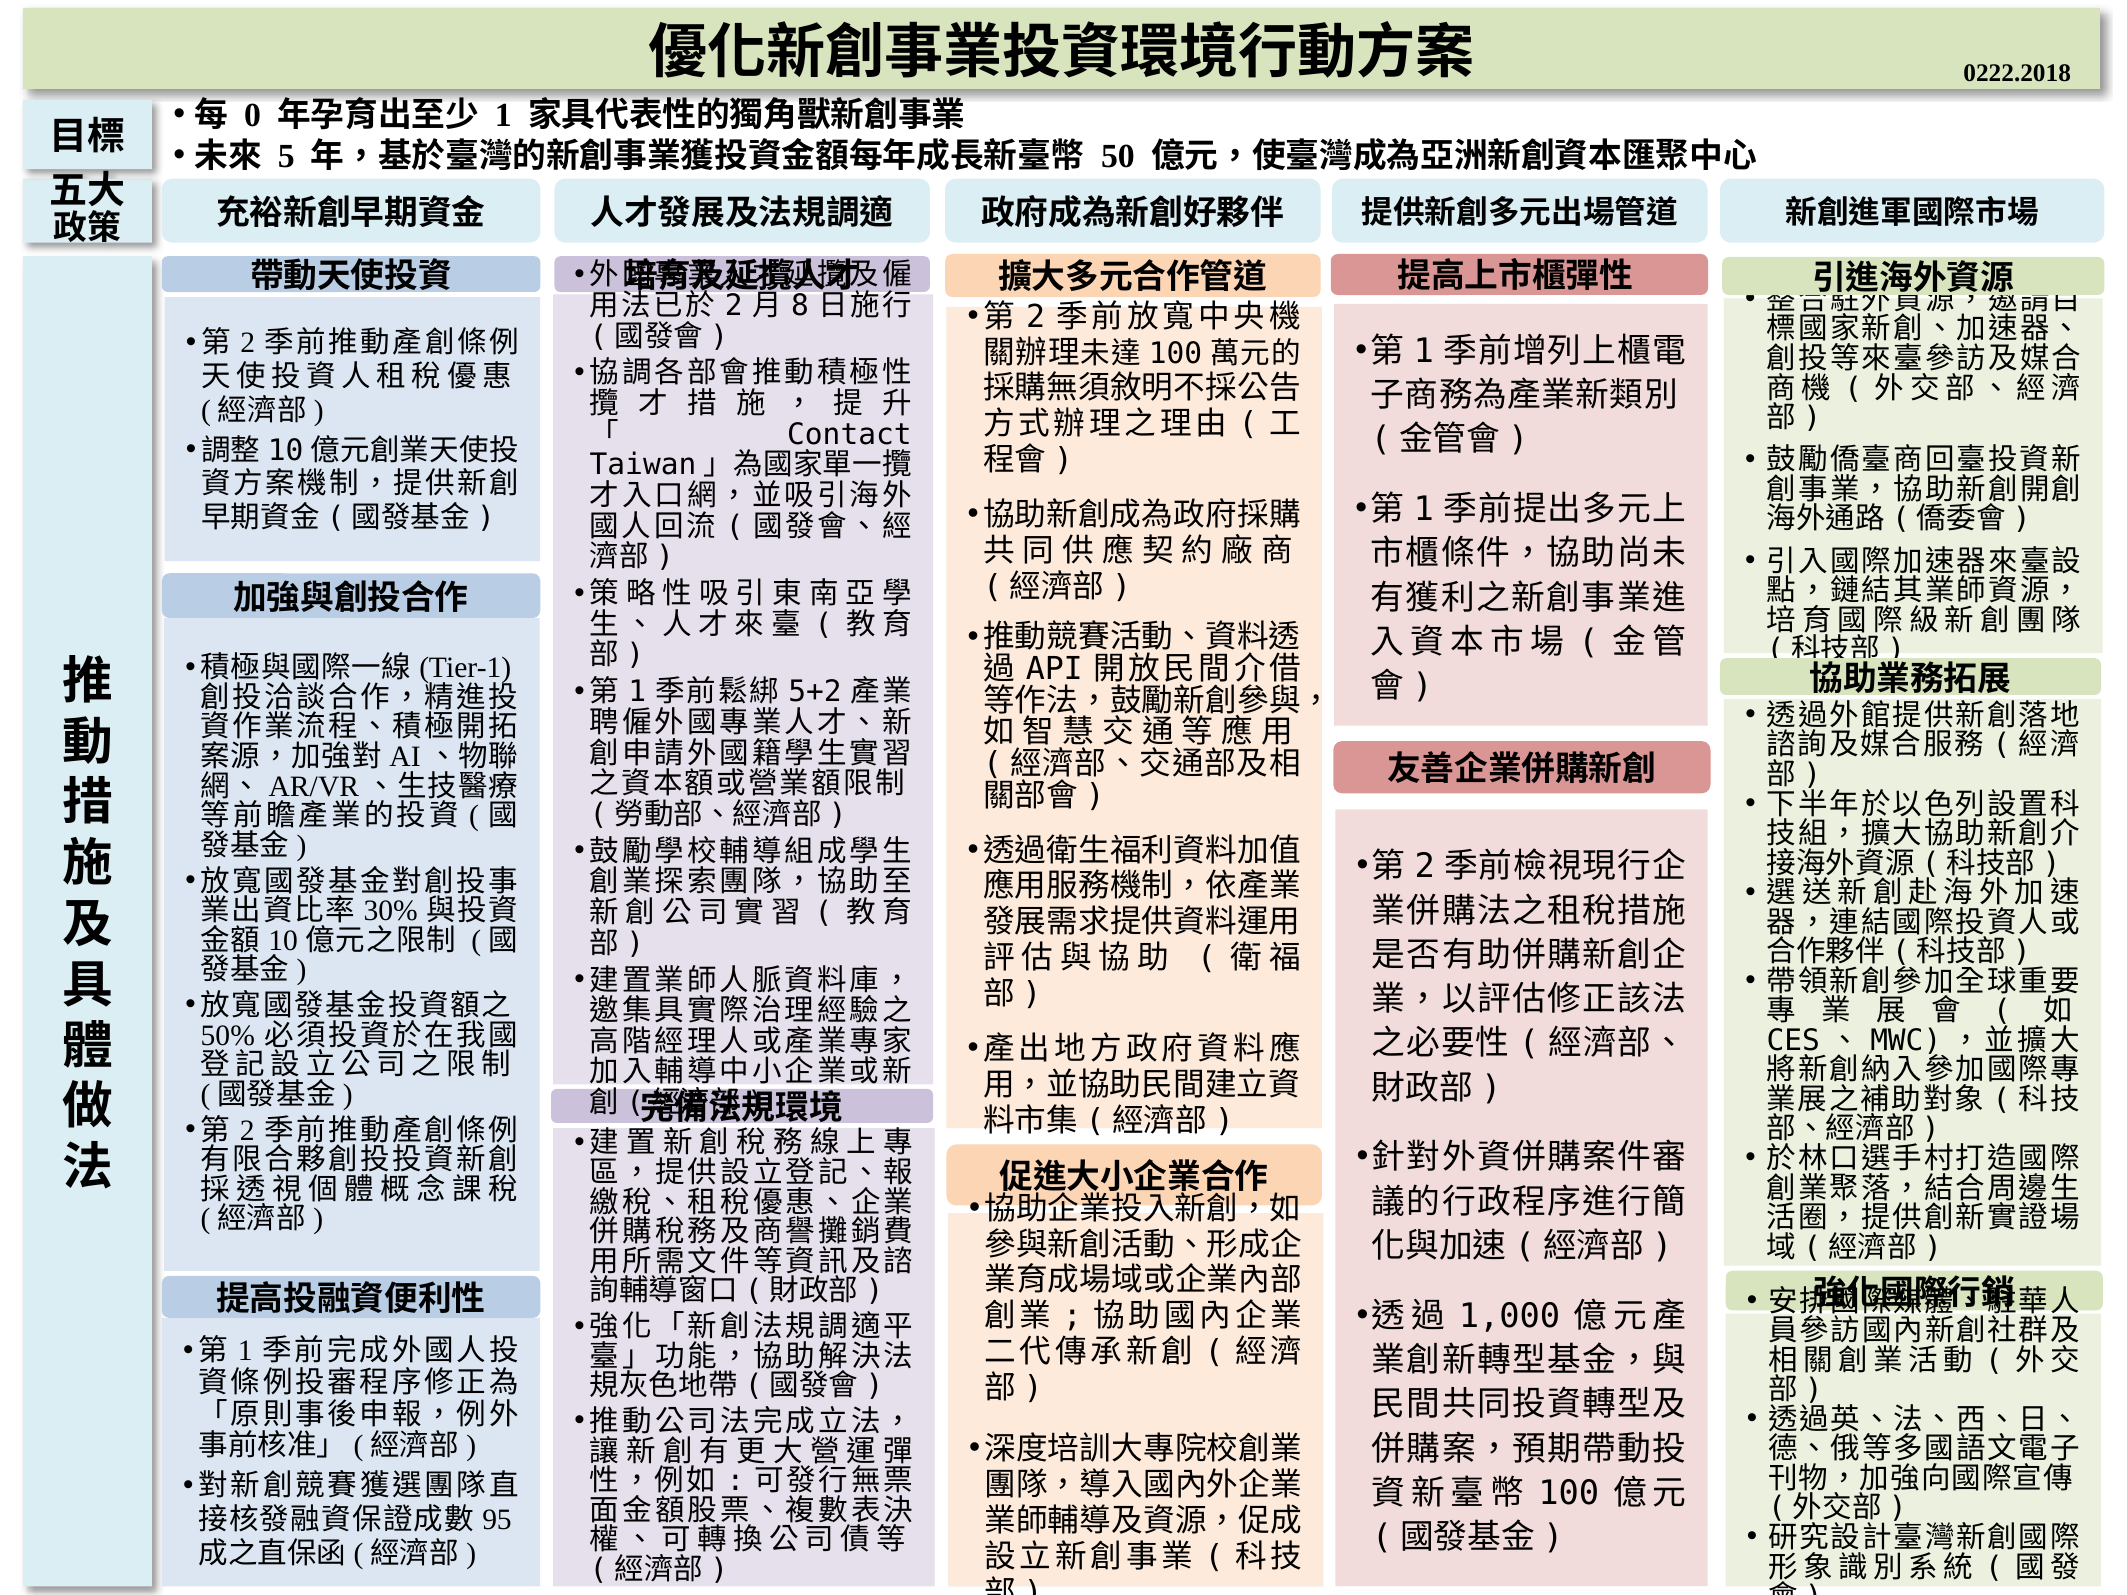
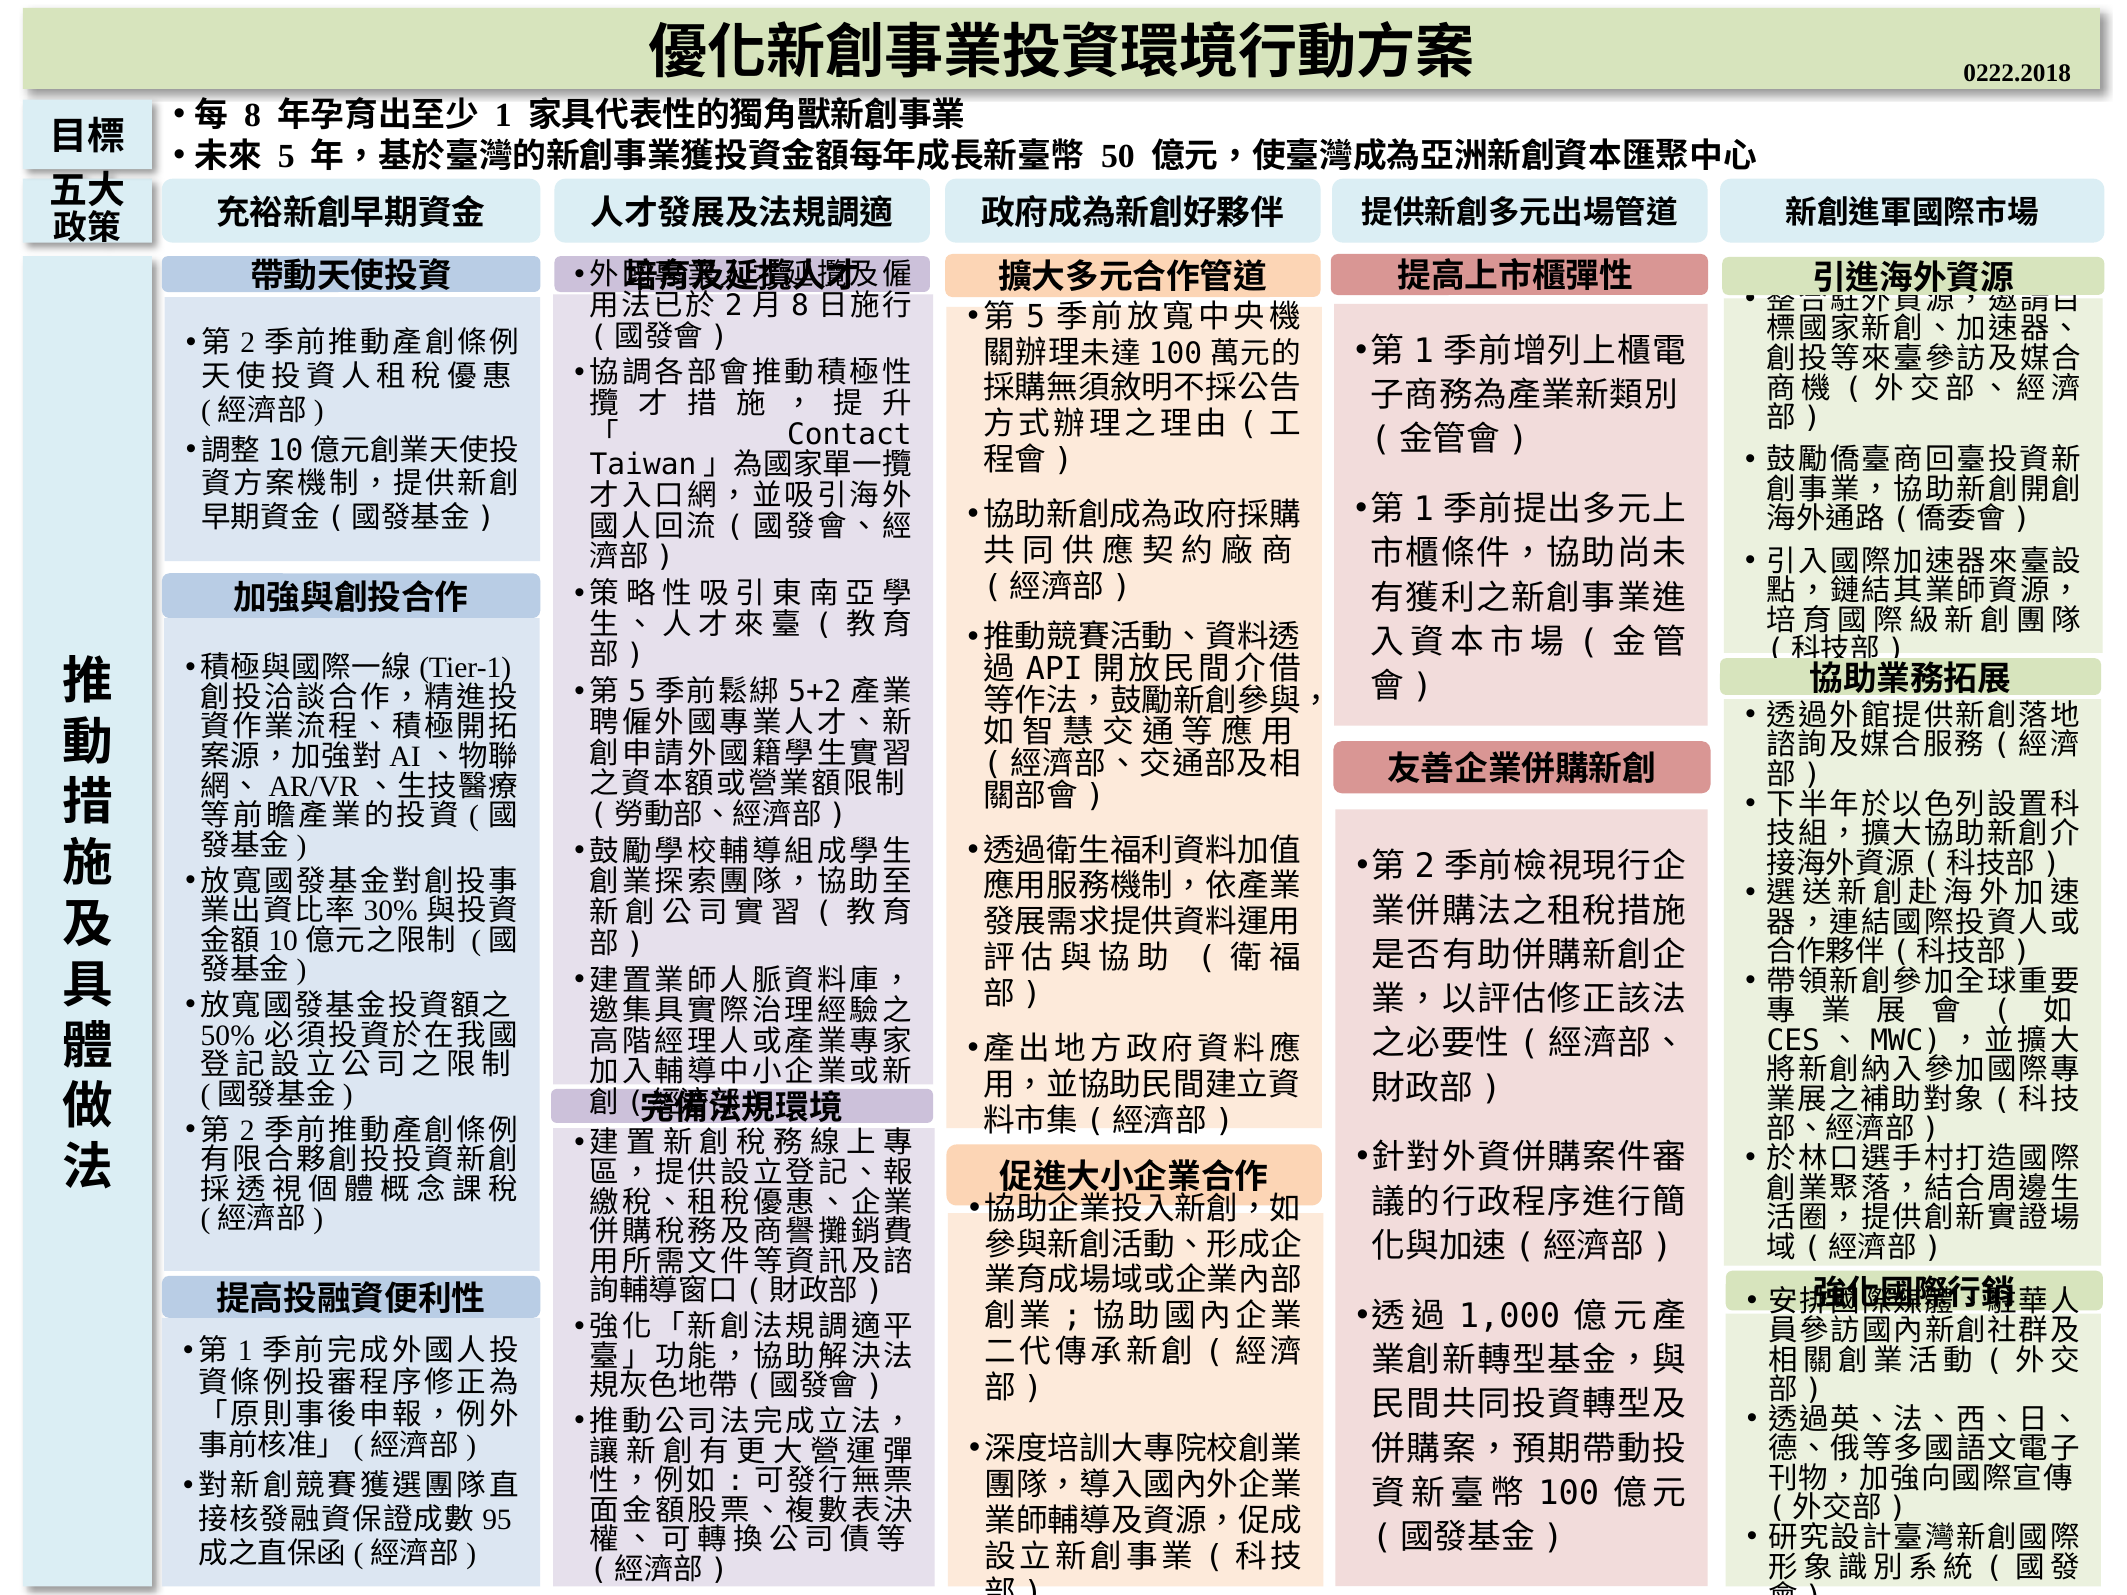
0: 0 -> 8 (253, 116)
2: 2 -> 5 (1036, 317)
1: 1 -> 5 (637, 692)
